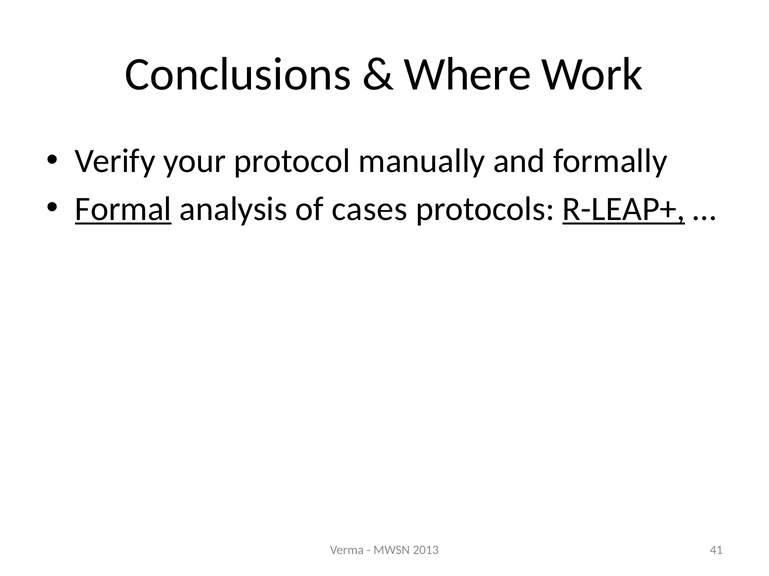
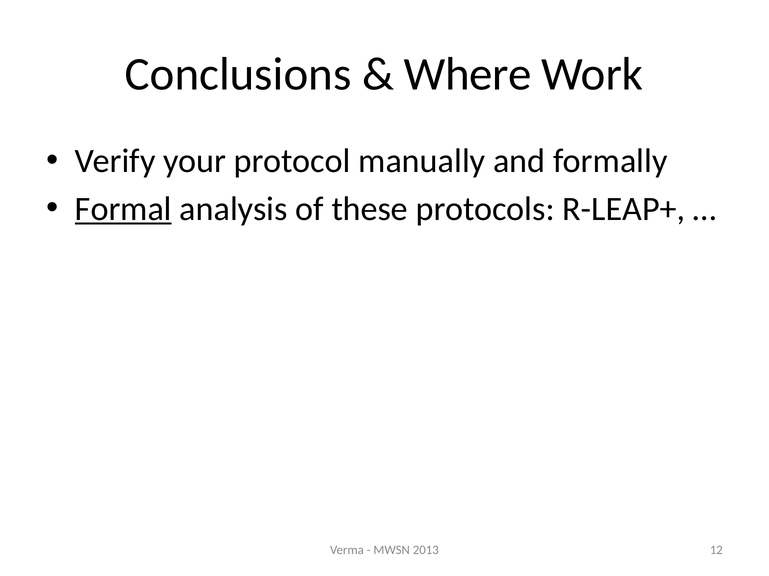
cases: cases -> these (370, 209)
R-LEAP+ underline: present -> none (624, 209)
41: 41 -> 12 (716, 551)
